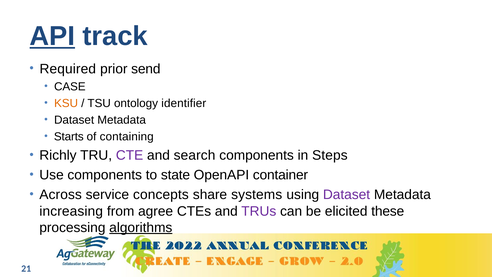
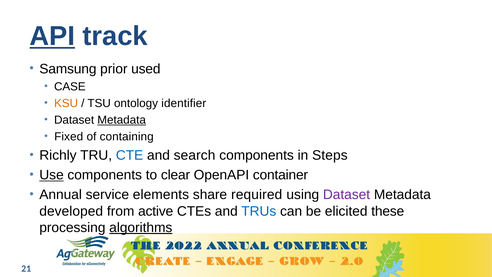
Required: Required -> Samsung (68, 69)
send: send -> used (146, 69)
Metadata underline: none -> present (122, 120)
Starts: Starts -> Fixed (69, 137)
CTE colour: purple -> blue (130, 155)
Use underline: none -> present (52, 175)
state: state -> clear (176, 175)
Across: Across -> Annual (61, 195)
concepts: concepts -> elements (161, 195)
systems: systems -> required (257, 195)
increasing: increasing -> developed (71, 211)
agree: agree -> active (156, 211)
TRUs colour: purple -> blue (259, 211)
